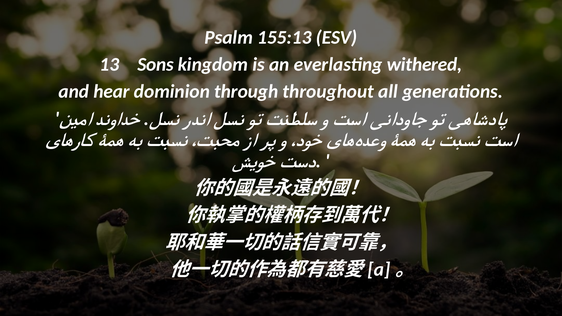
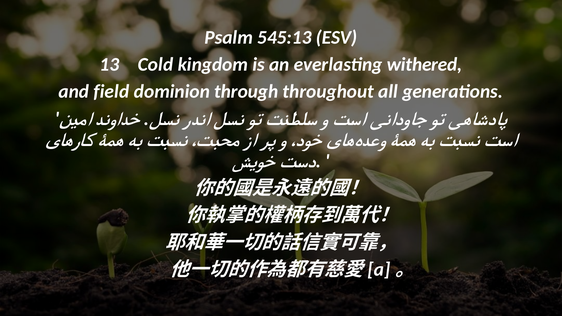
155:13: 155:13 -> 545:13 (284, 37)
Sons: Sons -> Cold (155, 65)
hear: hear -> field (111, 92)
